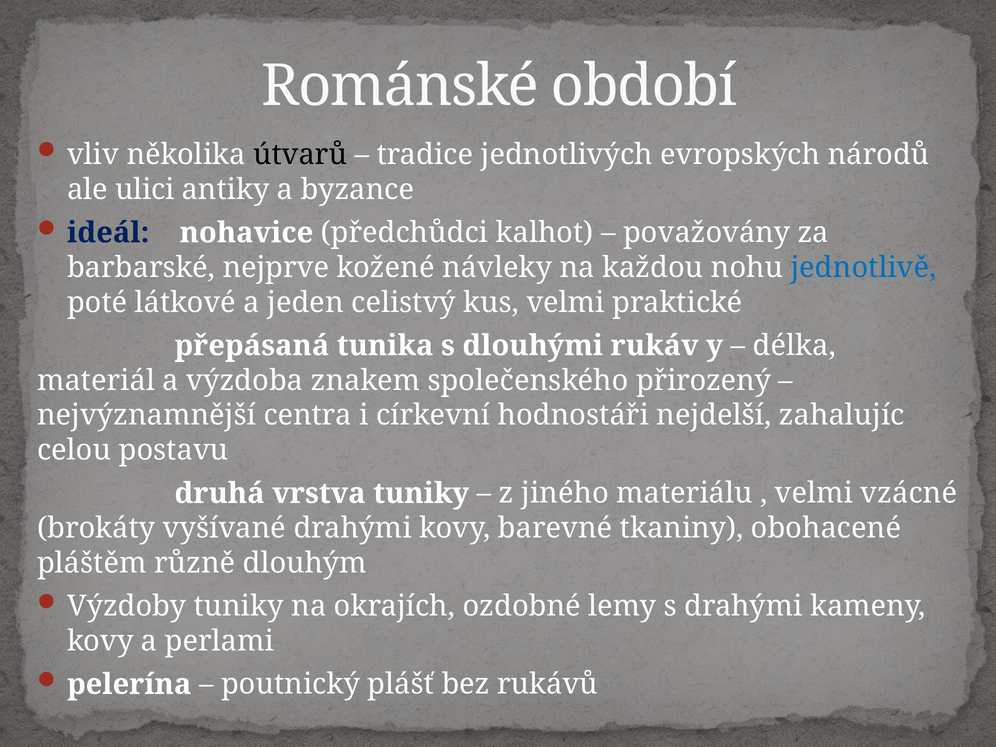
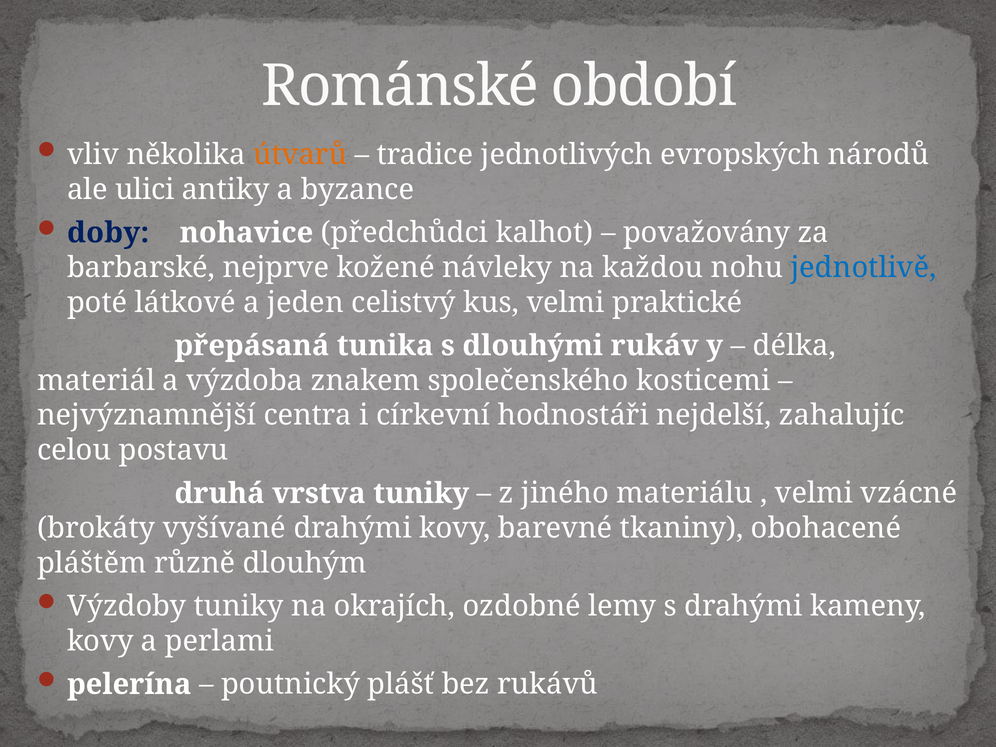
útvarů colour: black -> orange (300, 155)
ideál: ideál -> doby (108, 233)
přirozený: přirozený -> kosticemi (703, 380)
